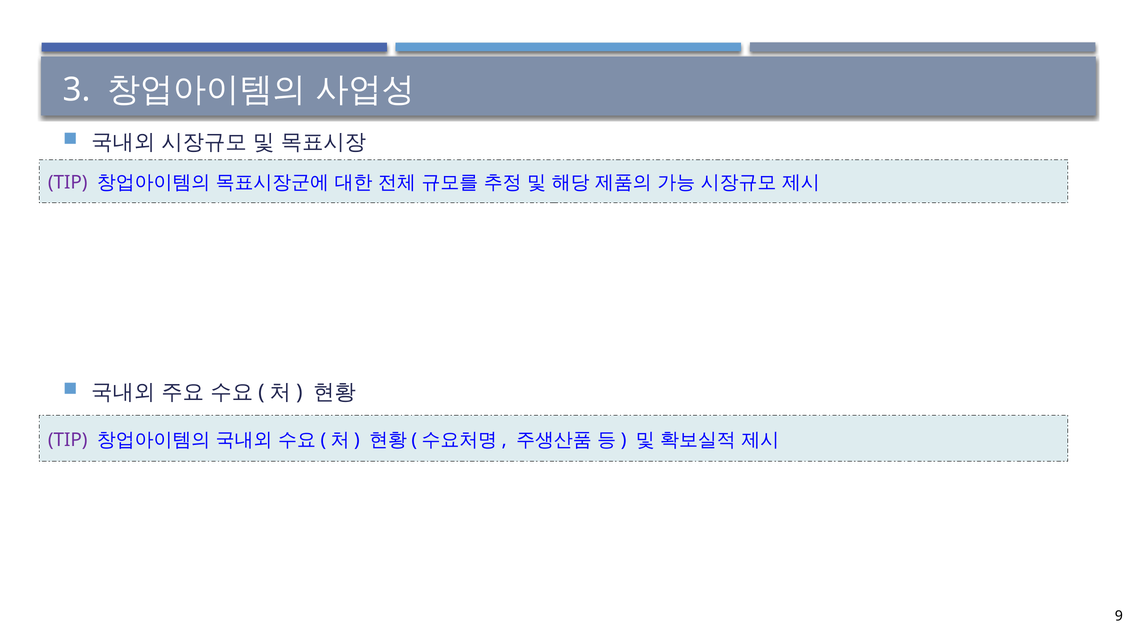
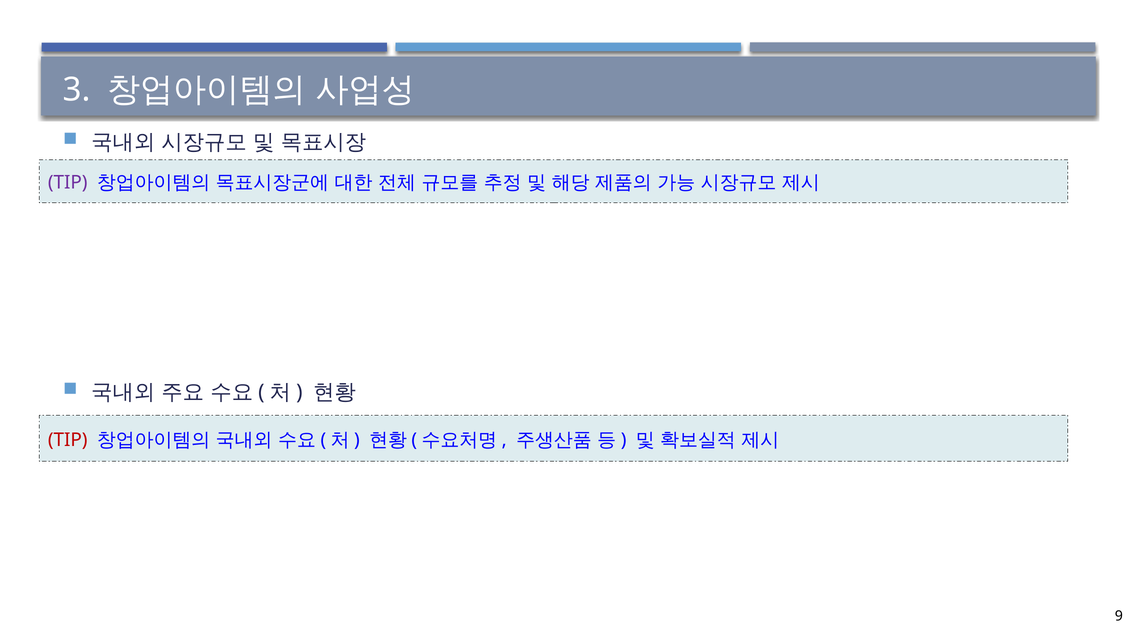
TIP colour: purple -> red (68, 439)
